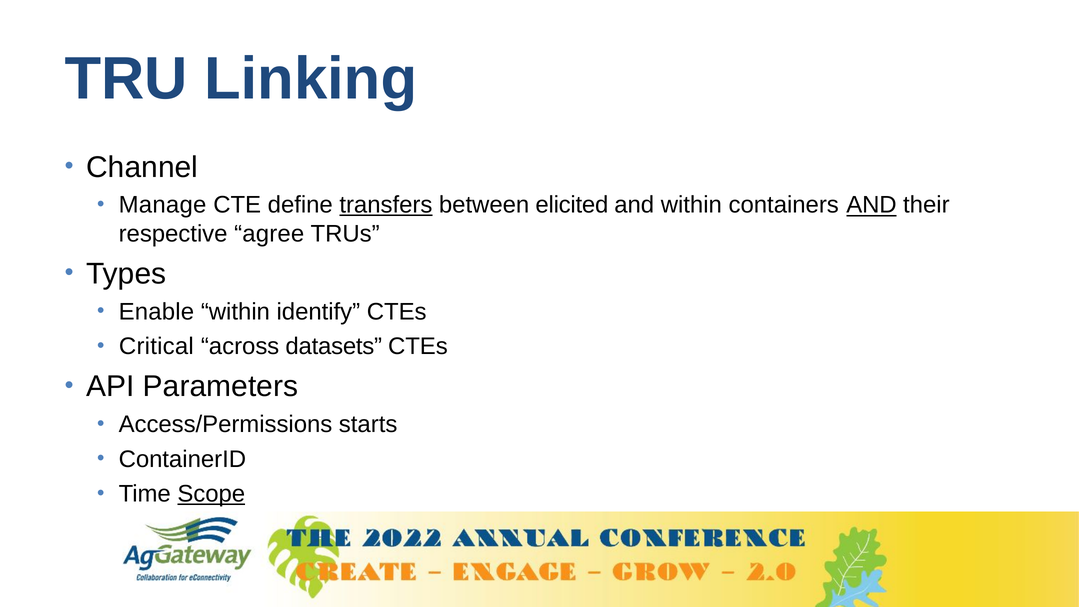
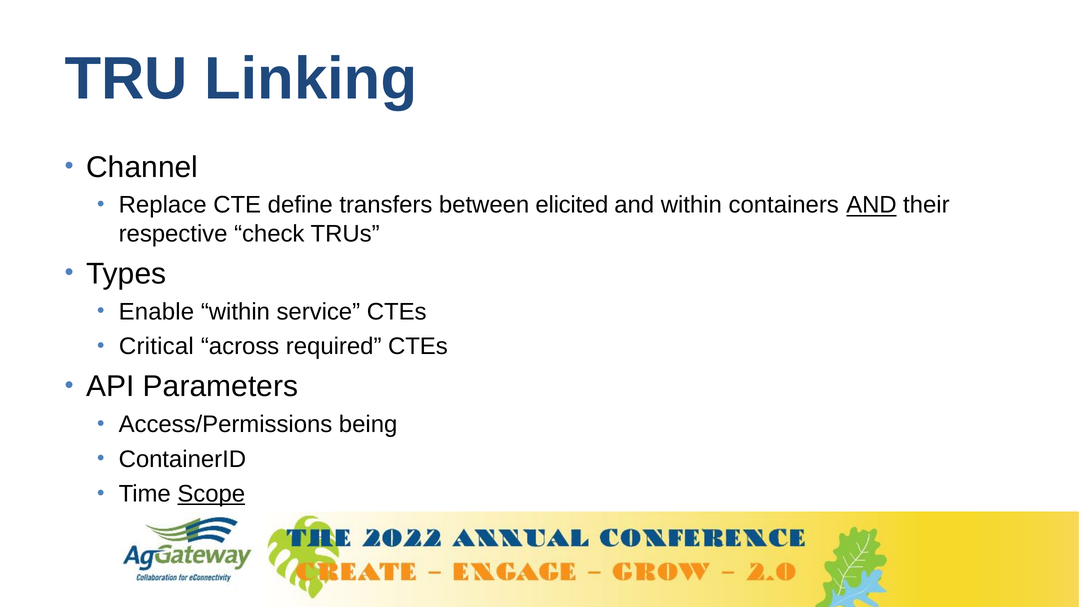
Manage: Manage -> Replace (163, 205)
transfers underline: present -> none (386, 205)
agree: agree -> check (269, 234)
identify: identify -> service (318, 312)
datasets: datasets -> required (334, 346)
starts: starts -> being (368, 424)
